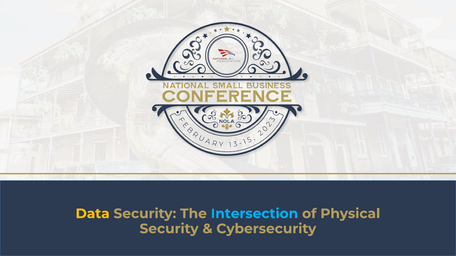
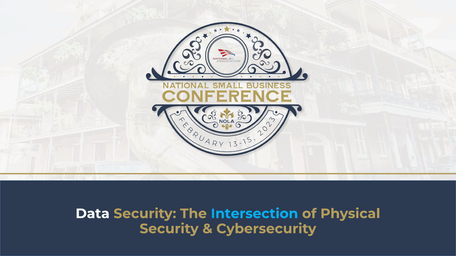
Data colour: yellow -> white (93, 214)
